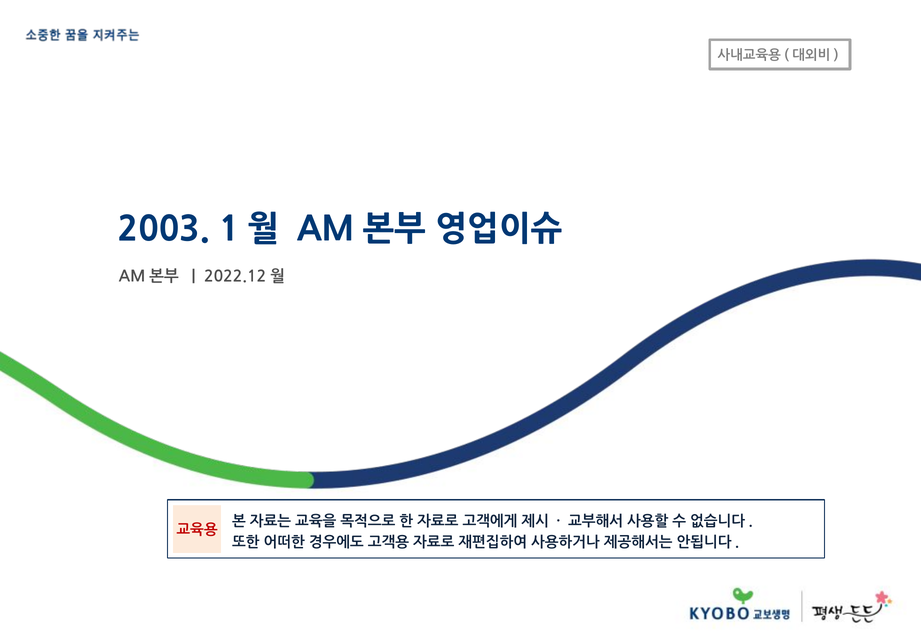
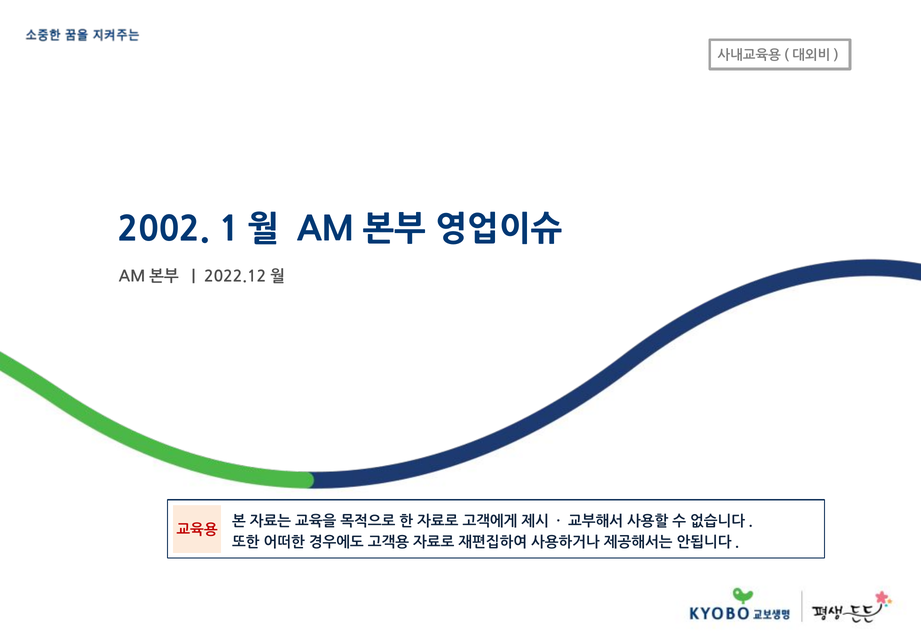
2003: 2003 -> 2002 (164, 230)
